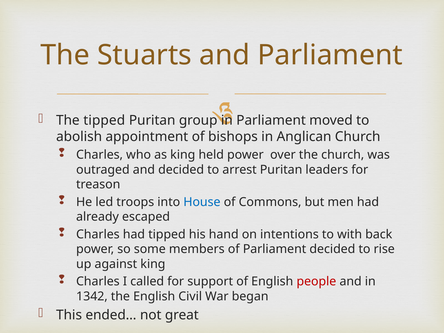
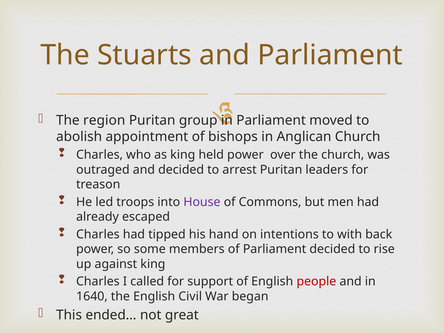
The tipped: tipped -> region (104, 120)
House colour: blue -> purple (202, 202)
1342: 1342 -> 1640 (92, 296)
